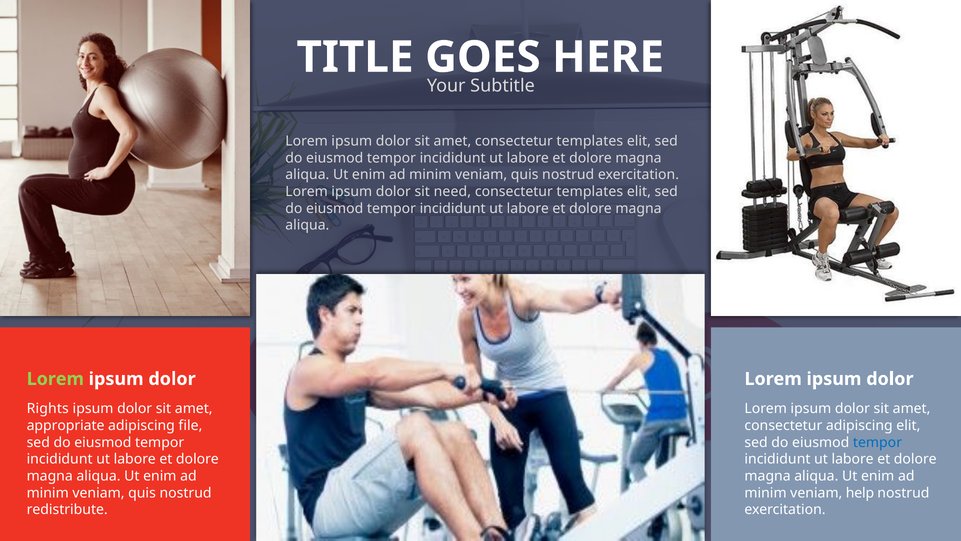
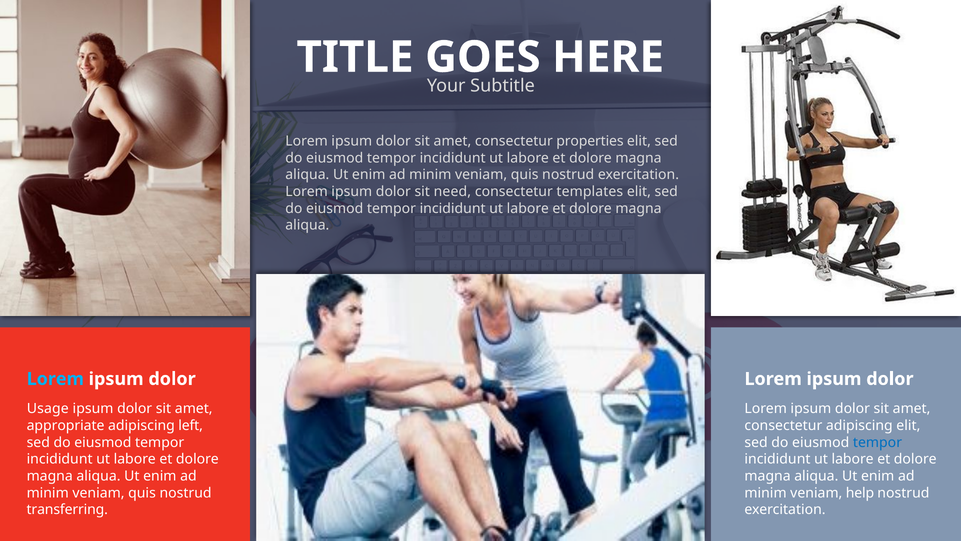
amet consectetur templates: templates -> properties (590, 141)
Lorem colour: light green -> light blue (55, 379)
Rights: Rights -> Usage (48, 408)
file: file -> left (191, 425)
redistribute: redistribute -> transferring (67, 509)
